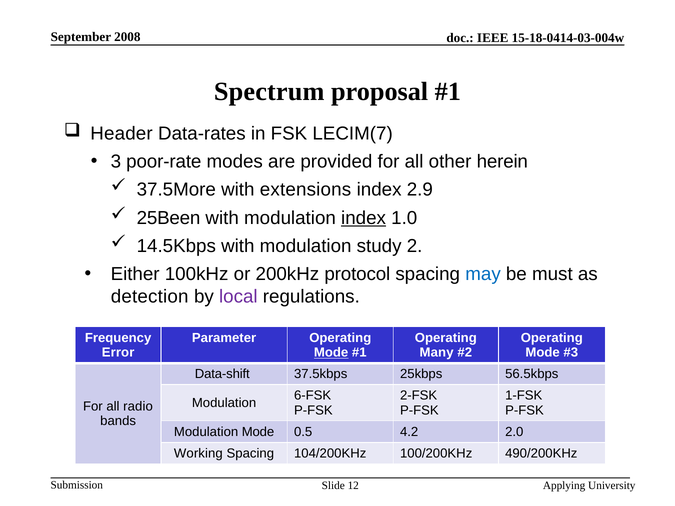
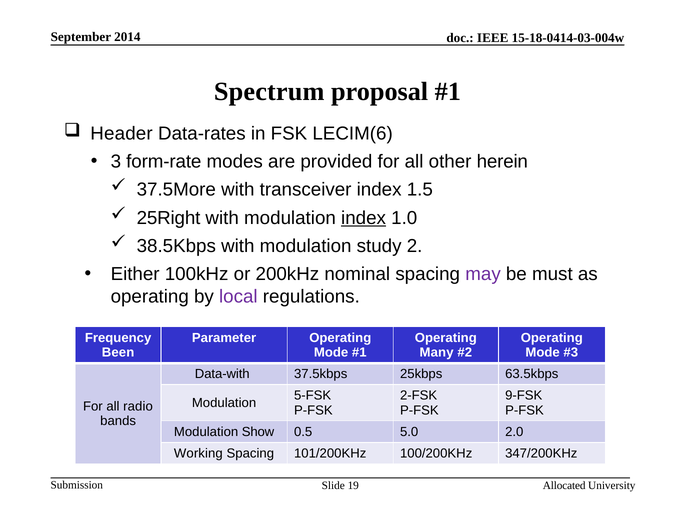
2008: 2008 -> 2014 (127, 37)
LECIM(7: LECIM(7 -> LECIM(6 (353, 134)
poor-rate: poor-rate -> form-rate (164, 162)
extensions: extensions -> transceiver (306, 190)
2.9: 2.9 -> 1.5 (420, 190)
25Been: 25Been -> 25Right (168, 218)
14.5Kbps: 14.5Kbps -> 38.5Kbps (176, 246)
protocol: protocol -> nominal (357, 274)
may colour: blue -> purple (483, 274)
detection: detection -> operating (150, 297)
Error: Error -> Been (118, 353)
Mode underline: present -> none (331, 353)
Data-shift: Data-shift -> Data-with (222, 374)
56.5kbps: 56.5kbps -> 63.5kbps (532, 374)
6-FSK: 6-FSK -> 5-FSK (313, 396)
1-FSK: 1-FSK -> 9-FSK (524, 396)
Modulation Mode: Mode -> Show (258, 432)
4.2: 4.2 -> 5.0 (409, 432)
104/200KHz: 104/200KHz -> 101/200KHz (330, 454)
490/200KHz: 490/200KHz -> 347/200KHz (541, 454)
12: 12 -> 19 (353, 486)
Applying: Applying -> Allocated (564, 486)
